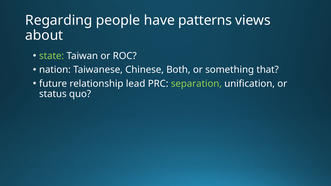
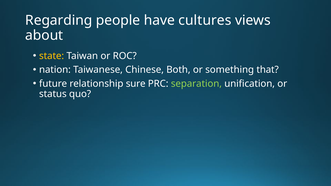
patterns: patterns -> cultures (205, 20)
state colour: light green -> yellow (52, 56)
lead: lead -> sure (136, 84)
